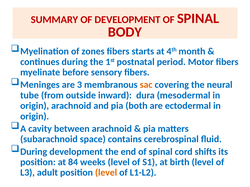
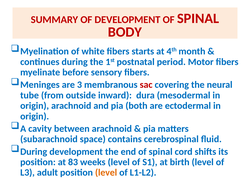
zones: zones -> white (93, 52)
sac colour: orange -> red (146, 85)
84: 84 -> 83 (73, 163)
